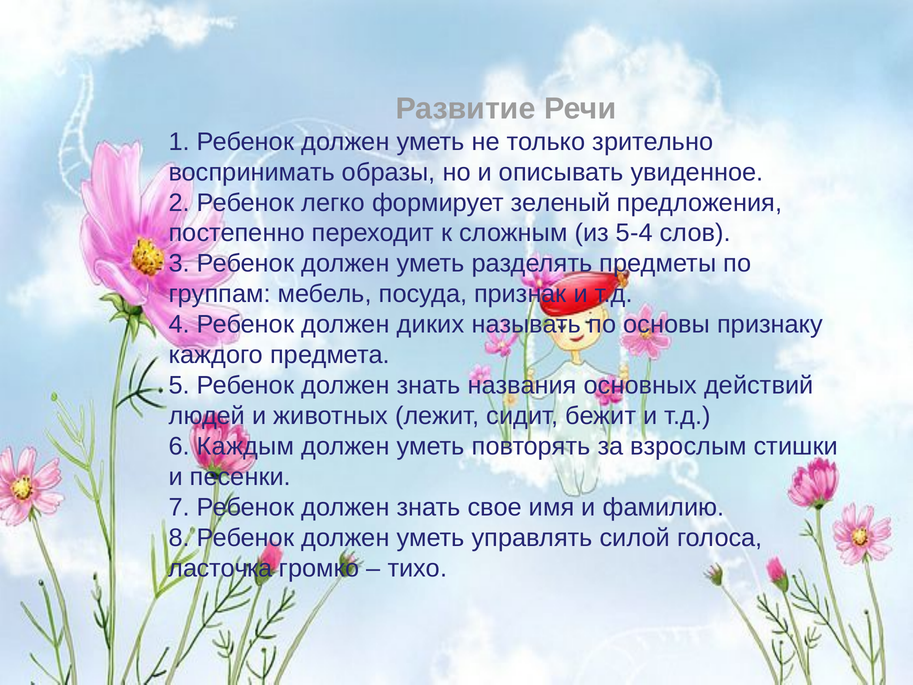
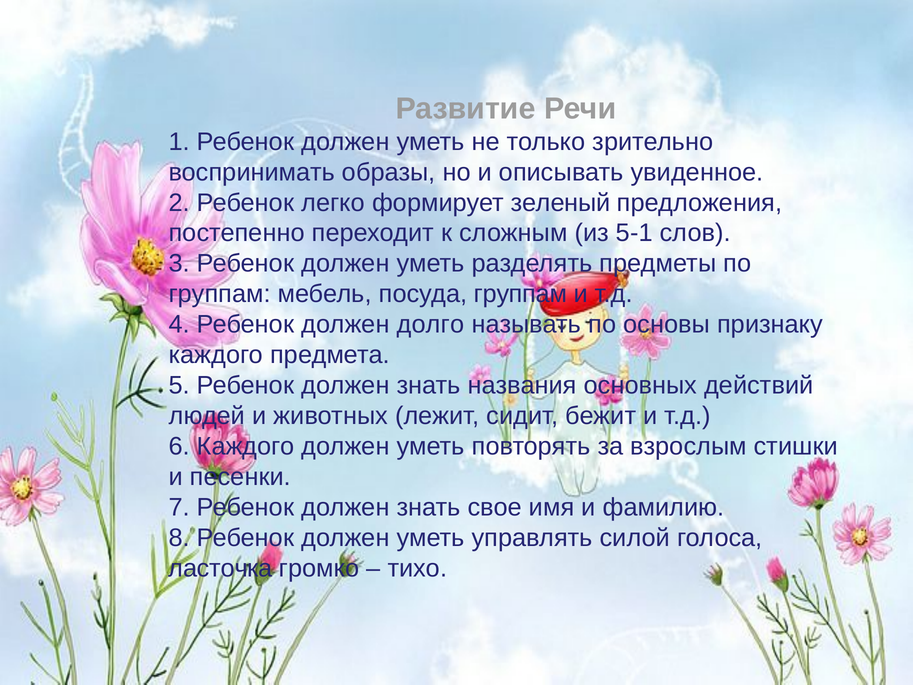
5-4: 5-4 -> 5-1 (634, 233)
посуда признак: признак -> группам (520, 294)
диких: диких -> долго (431, 324)
6 Каждым: Каждым -> Каждого (246, 446)
